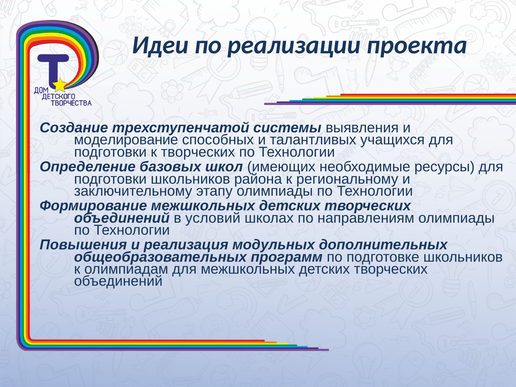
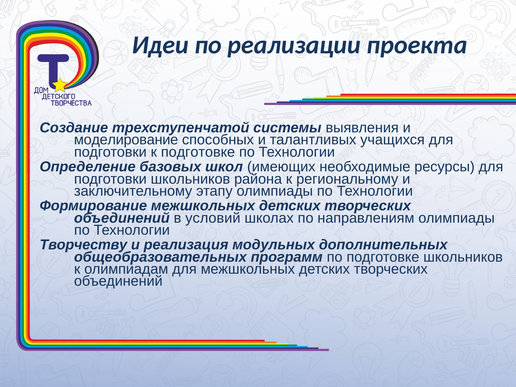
к творческих: творческих -> подготовке (198, 152)
Повышения: Повышения -> Творчеству (83, 245)
